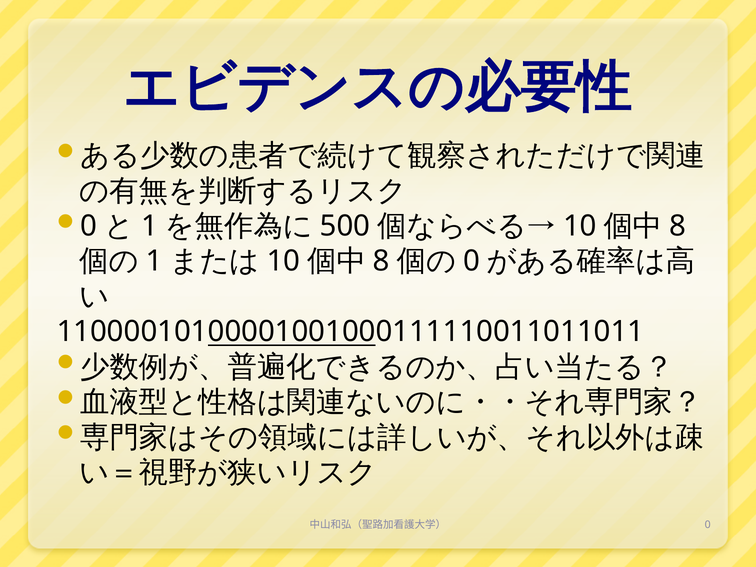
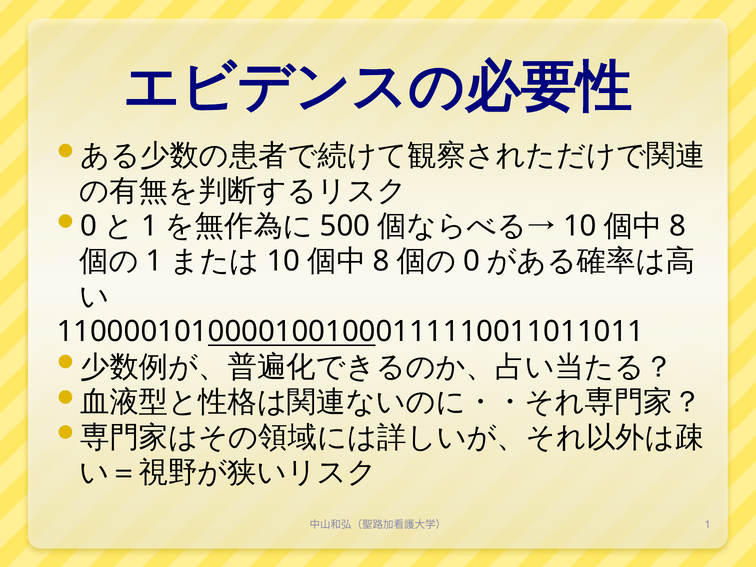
0: 0 -> 1 (708, 525)
